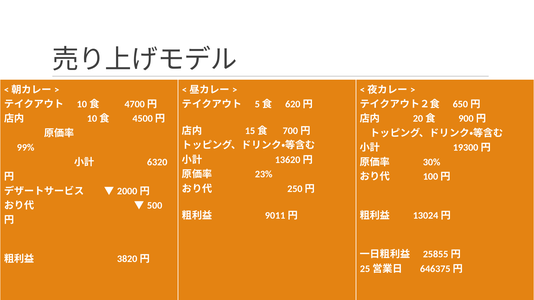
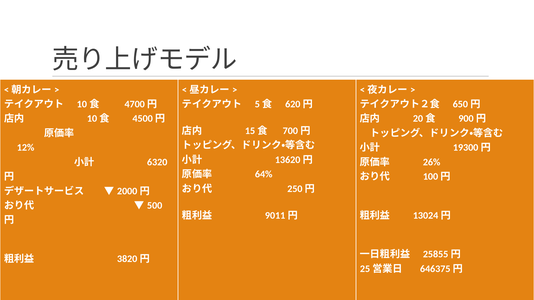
99%: 99% -> 12% (26, 148)
30%: 30% -> 26% (432, 162)
23%: 23% -> 64% (264, 175)
